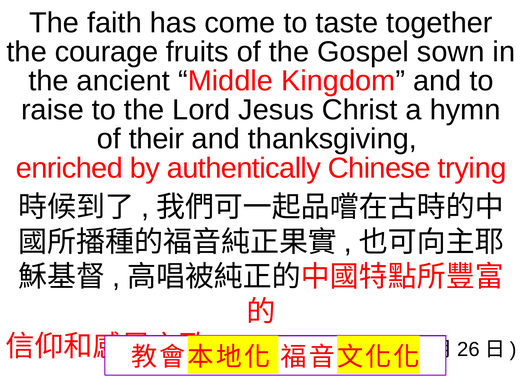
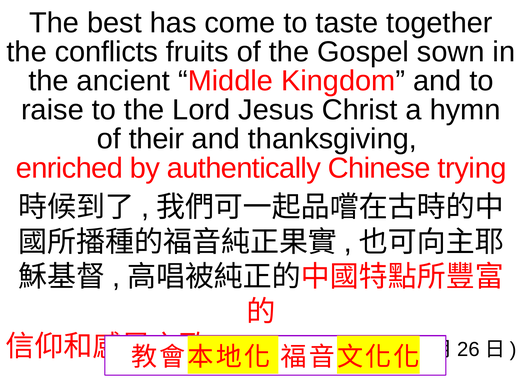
faith: faith -> best (114, 23)
courage: courage -> conflicts (106, 52)
